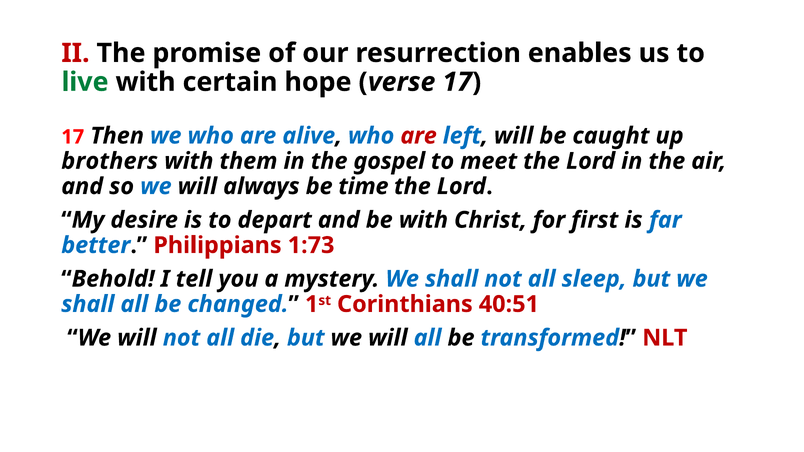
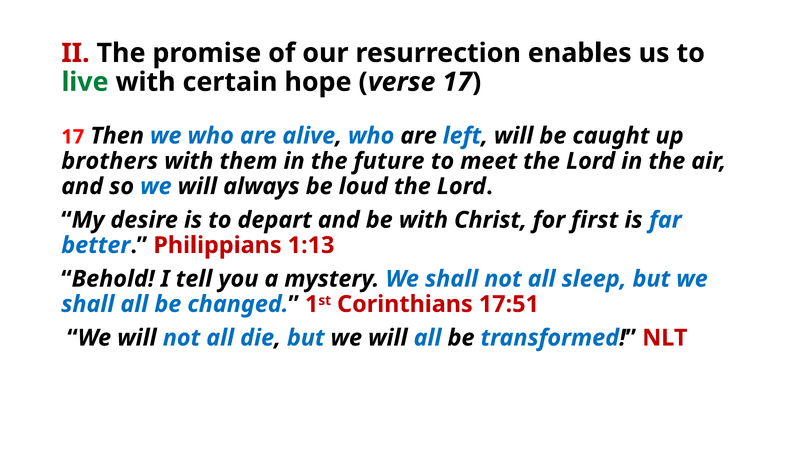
are colour: red -> black (419, 136)
gospel: gospel -> future (389, 161)
time: time -> loud (363, 186)
1:73: 1:73 -> 1:13 (311, 245)
40:51: 40:51 -> 17:51 (509, 304)
